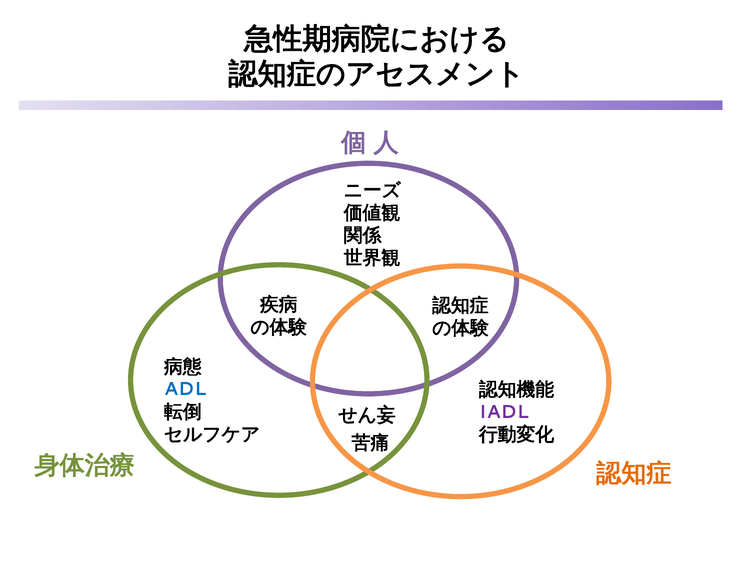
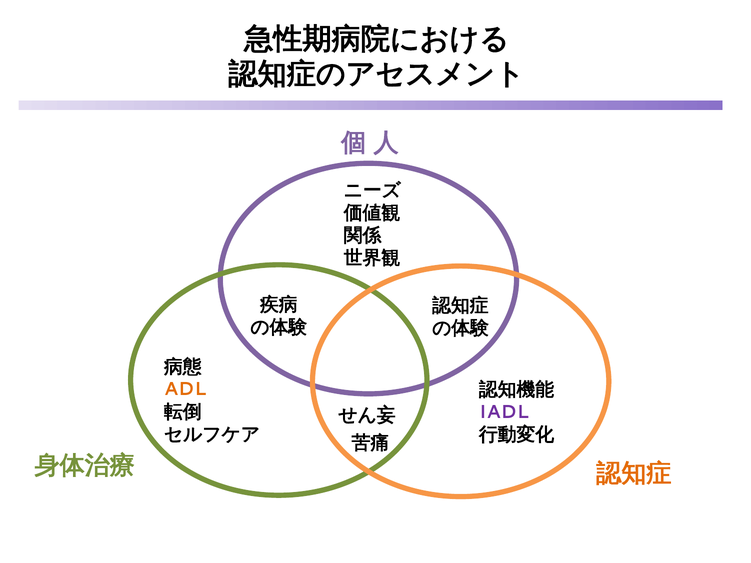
ADL colour: blue -> orange (185, 389)
